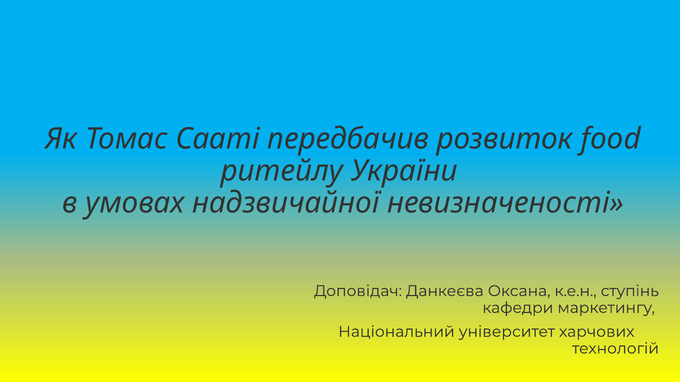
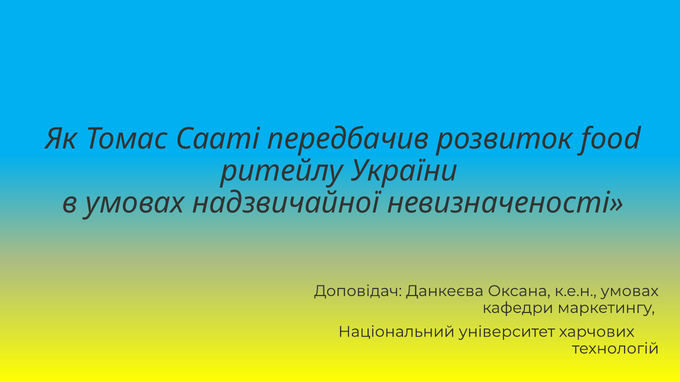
к.е.н ступінь: ступінь -> умовах (630, 291)
